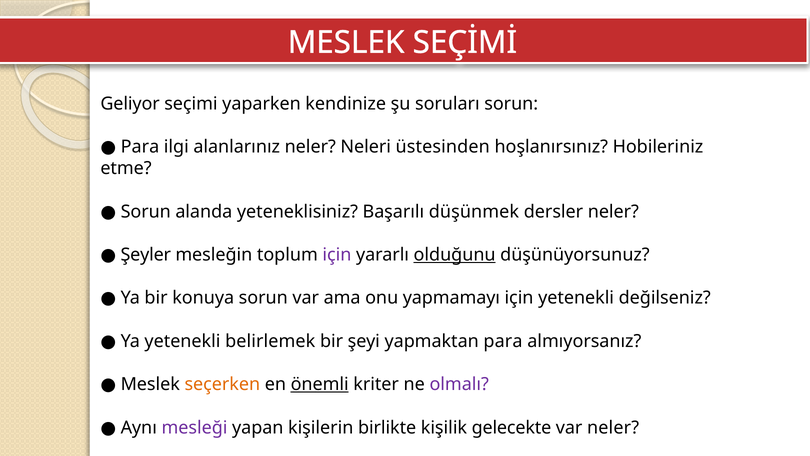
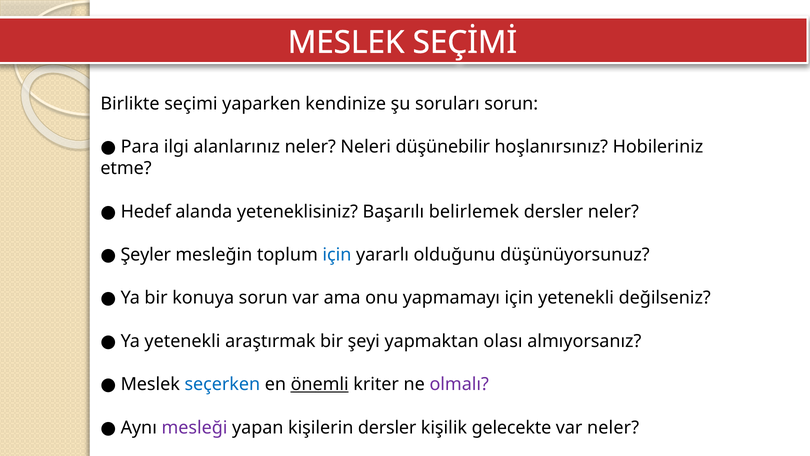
Geliyor: Geliyor -> Birlikte (130, 103)
üstesinden: üstesinden -> düşünebilir (443, 147)
Sorun: Sorun -> Hedef (146, 211)
düşünmek: düşünmek -> belirlemek (474, 211)
için colour: purple -> blue (337, 255)
olduğunu underline: present -> none (455, 255)
belirlemek: belirlemek -> araştırmak (270, 341)
yapmaktan para: para -> olası (503, 341)
seçerken colour: orange -> blue (222, 384)
kişilerin birlikte: birlikte -> dersler (387, 427)
